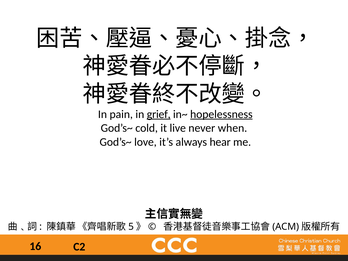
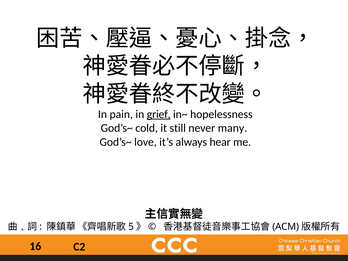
hopelessness underline: present -> none (221, 114)
live: live -> still (178, 128)
when: when -> many (233, 128)
